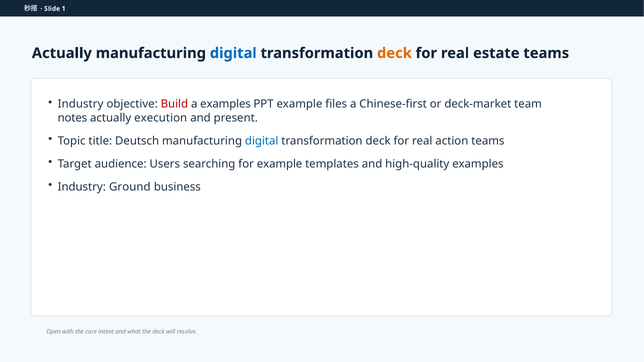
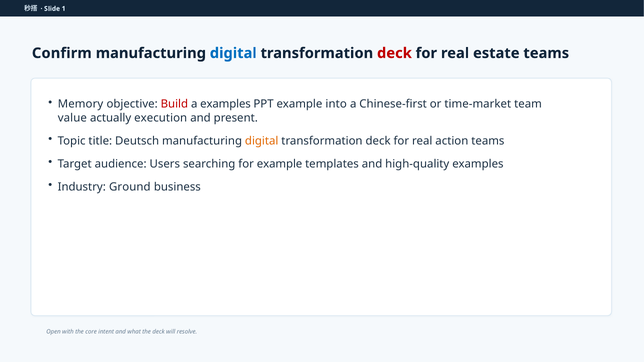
Actually: Actually -> Confirm (62, 53)
deck colour: orange -> red (394, 53)
Industry: Industry -> Memory (81, 104)
files: files -> into (336, 104)
deck-market: deck-market -> time-market (478, 104)
notes: notes -> value (72, 118)
digital colour: blue -> orange (262, 141)
